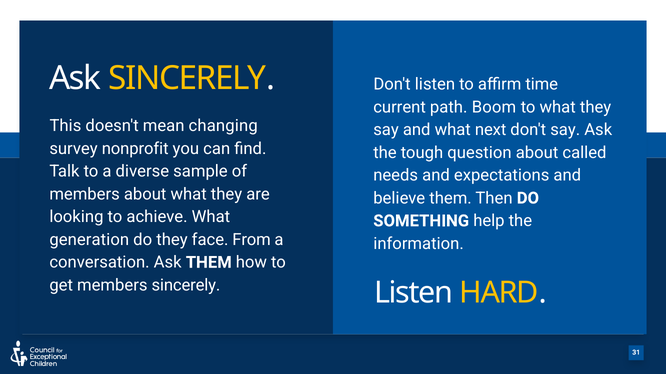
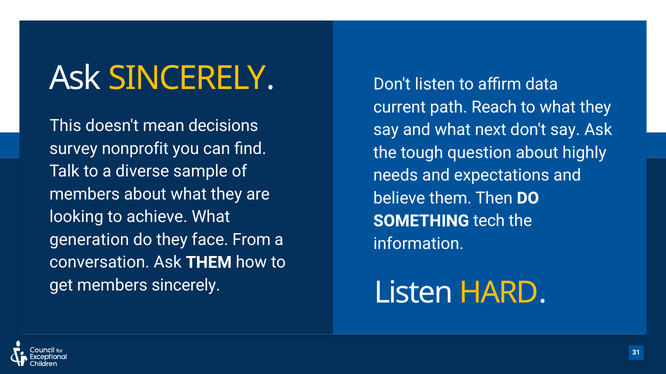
time: time -> data (542, 85)
Boom: Boom -> Reach (494, 107)
changing: changing -> decisions (223, 126)
called: called -> highly (584, 153)
help: help -> tech (489, 221)
